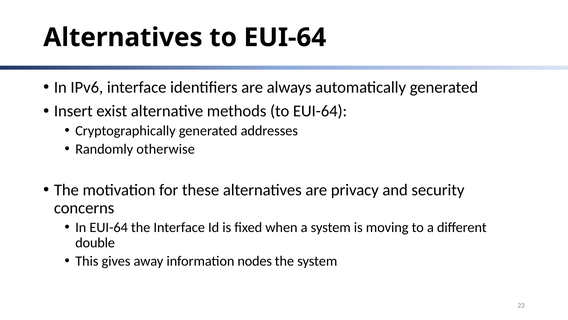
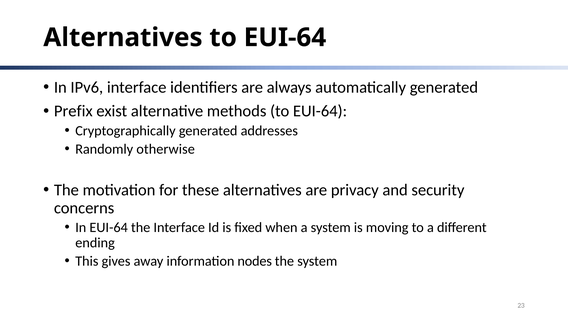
Insert: Insert -> Prefix (73, 111)
double: double -> ending (95, 242)
